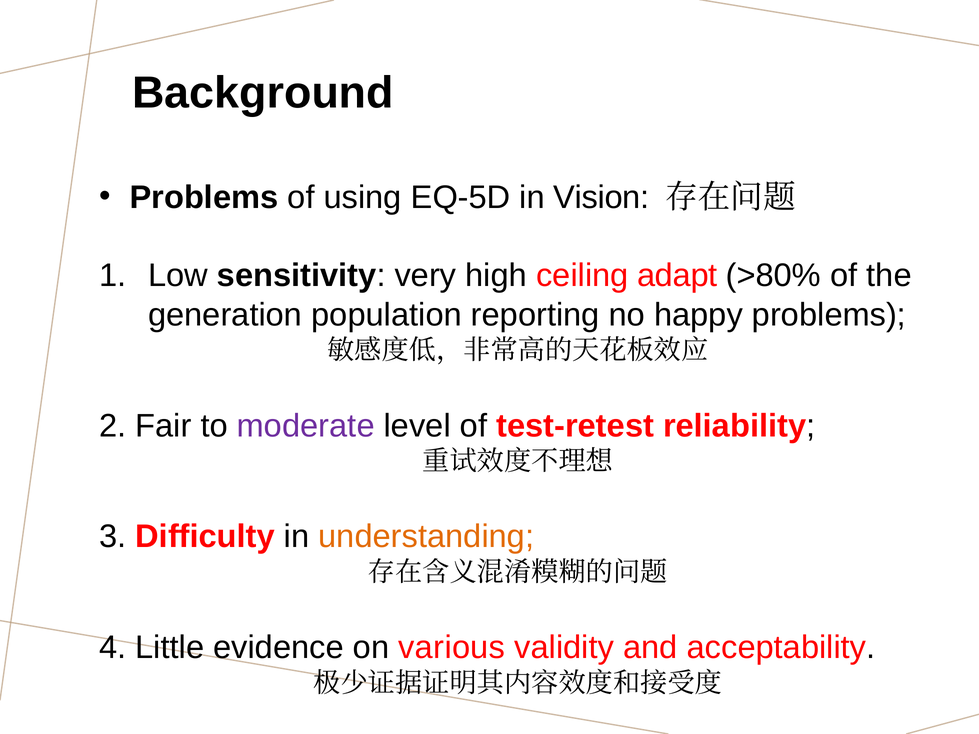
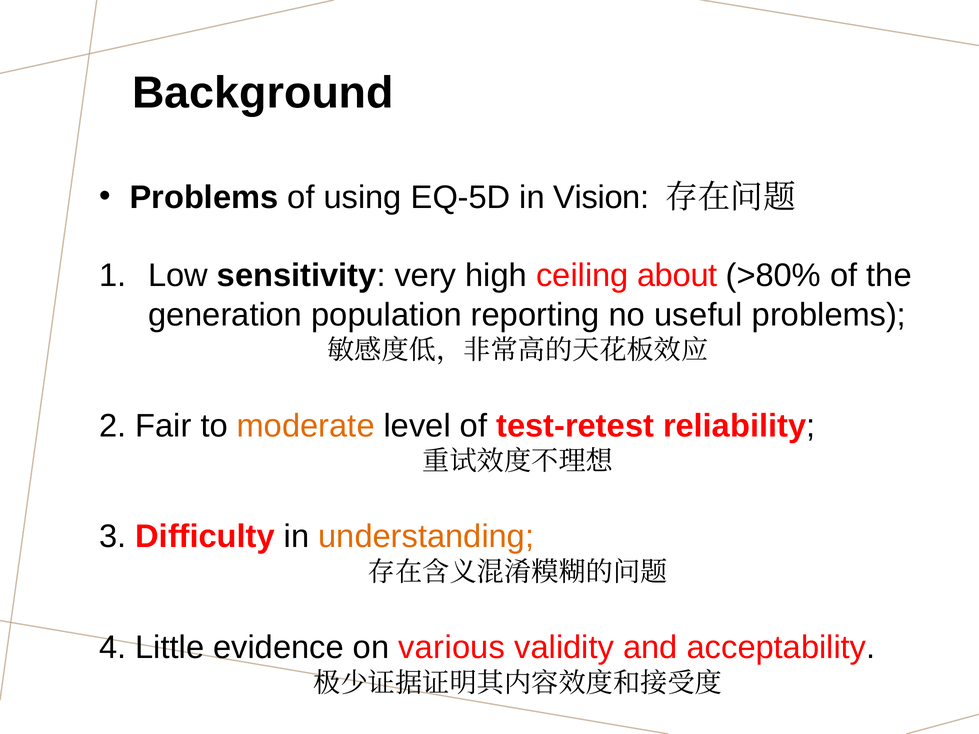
adapt: adapt -> about (677, 276)
happy: happy -> useful (698, 315)
moderate colour: purple -> orange (306, 426)
